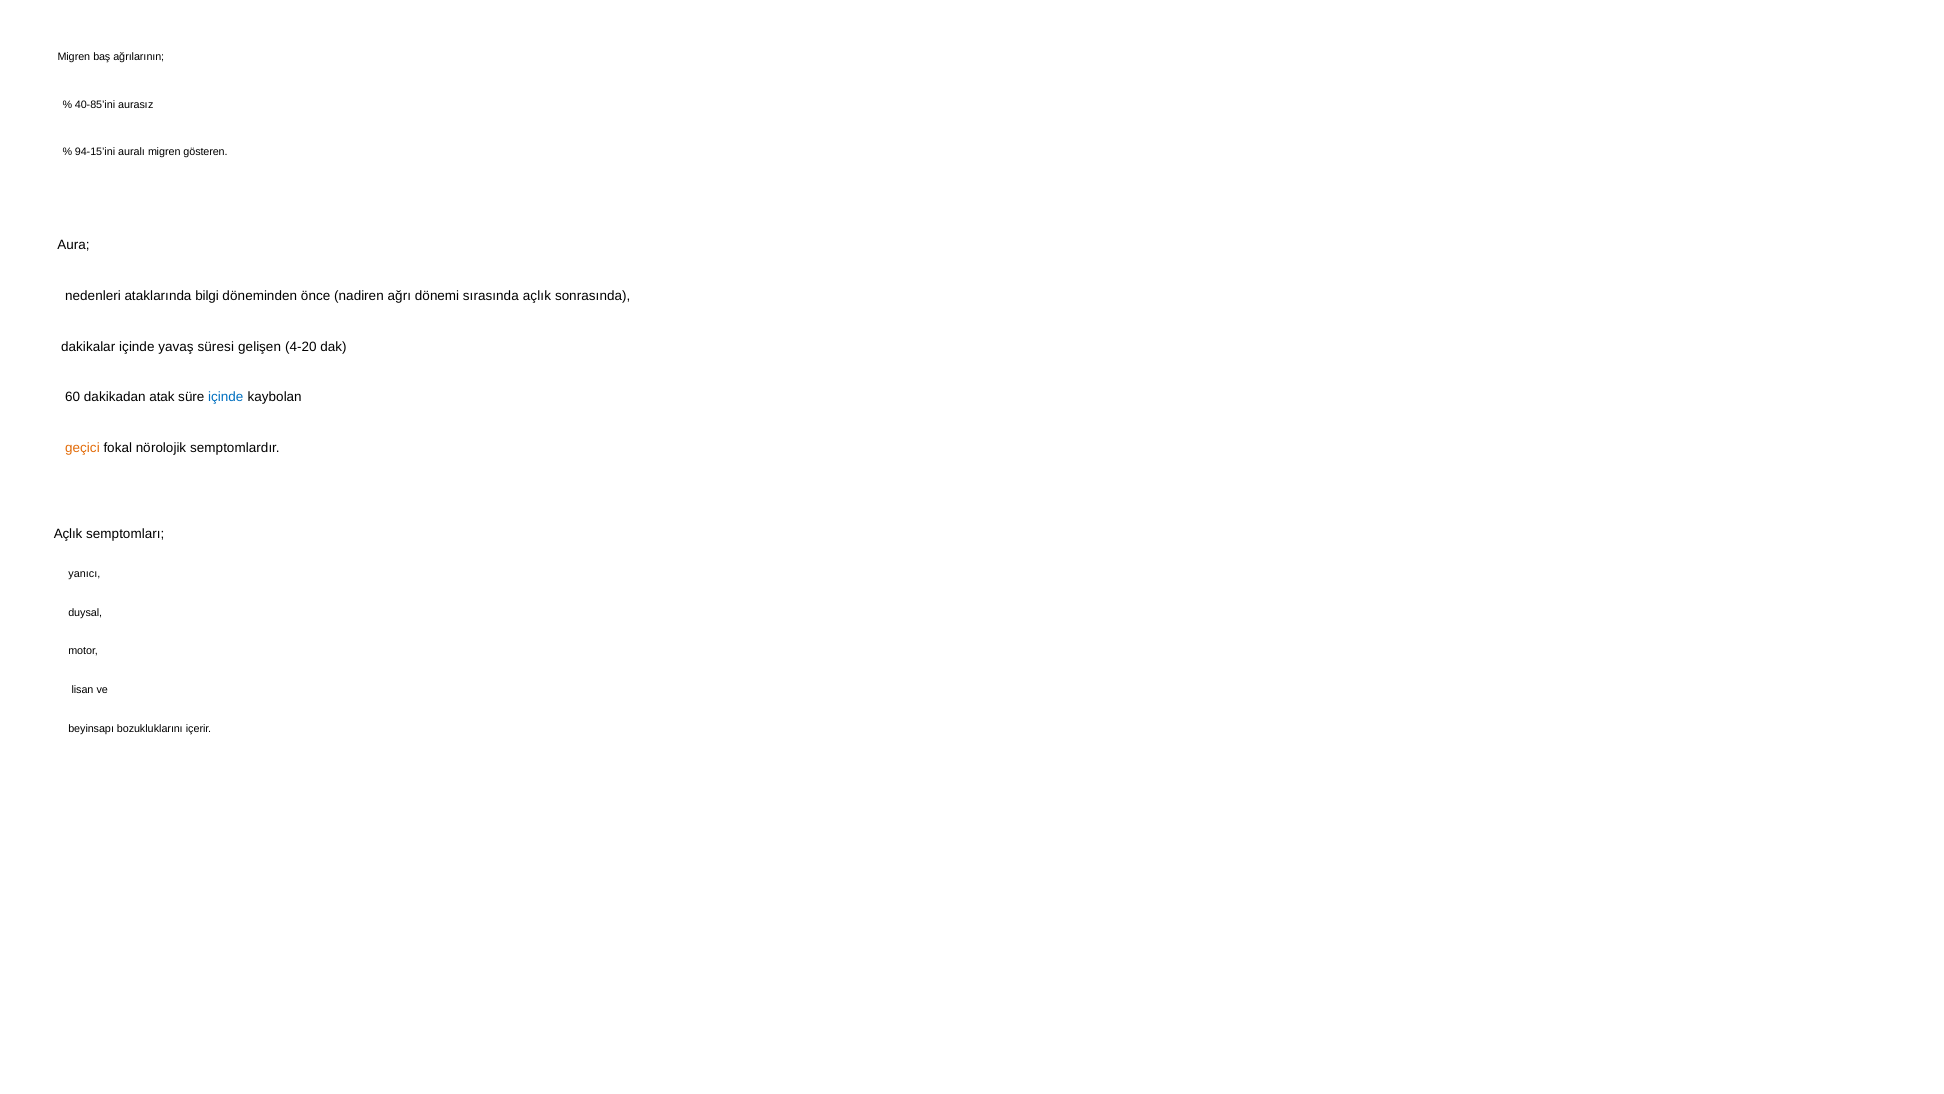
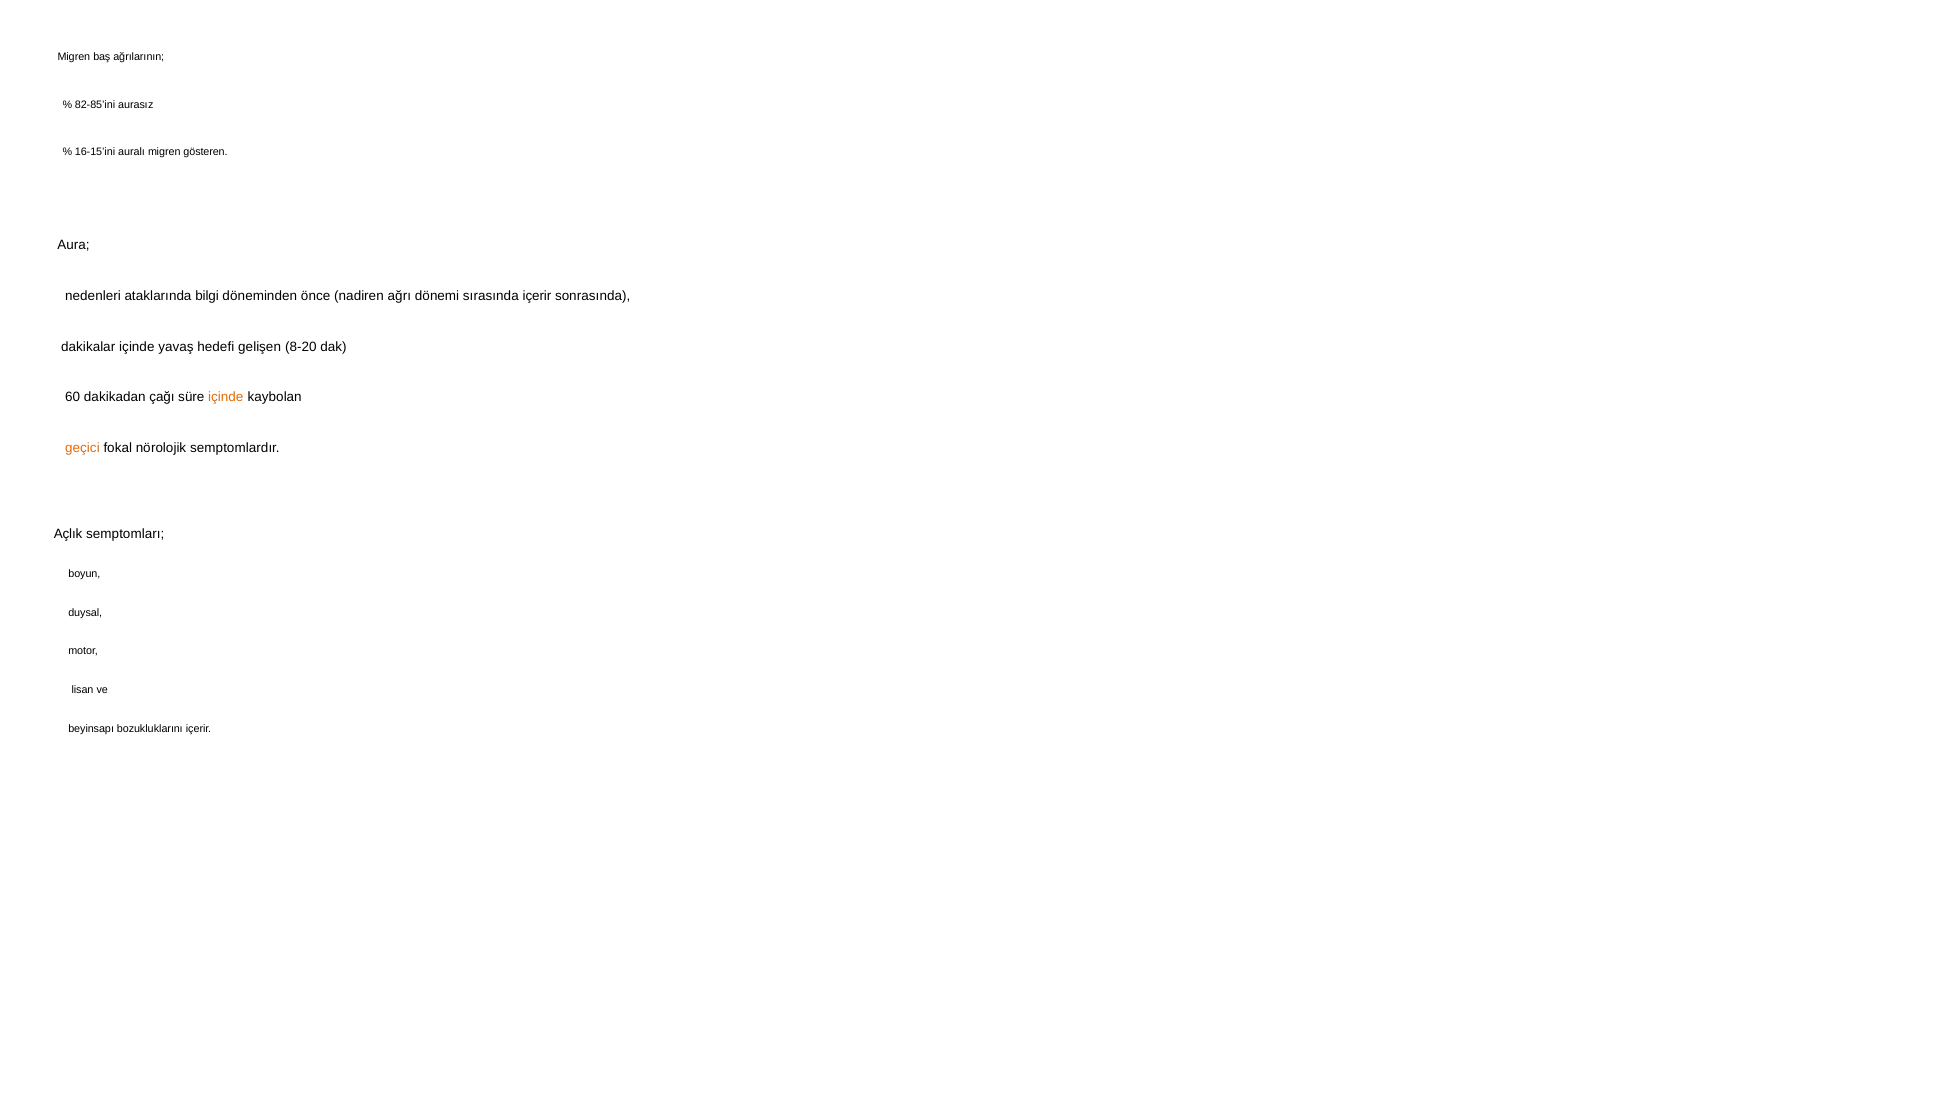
40-85’ini: 40-85’ini -> 82-85’ini (95, 104)
94-15’ini: 94-15’ini -> 16-15’ini (95, 152)
sırasında açlık: açlık -> içerir (537, 296)
süresi: süresi -> hedefi (216, 346)
4-20: 4-20 -> 8-20 (301, 346)
atak: atak -> çağı (162, 397)
içinde colour: blue -> orange (226, 397)
yanıcı: yanıcı -> boyun (84, 574)
